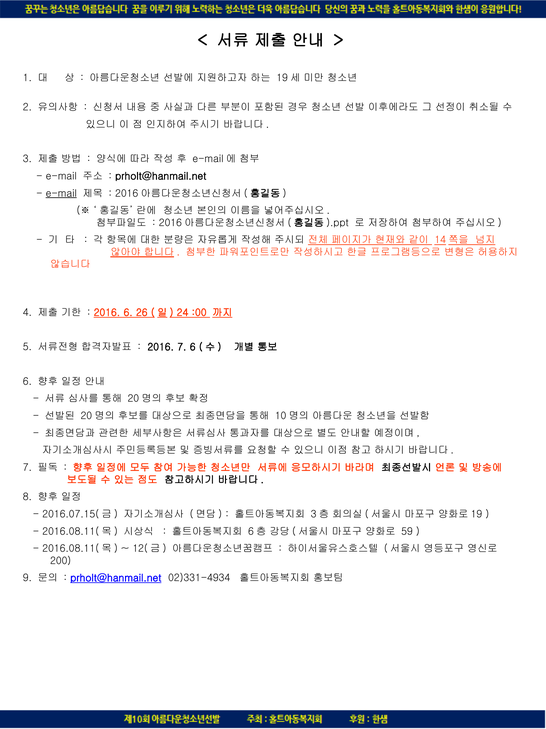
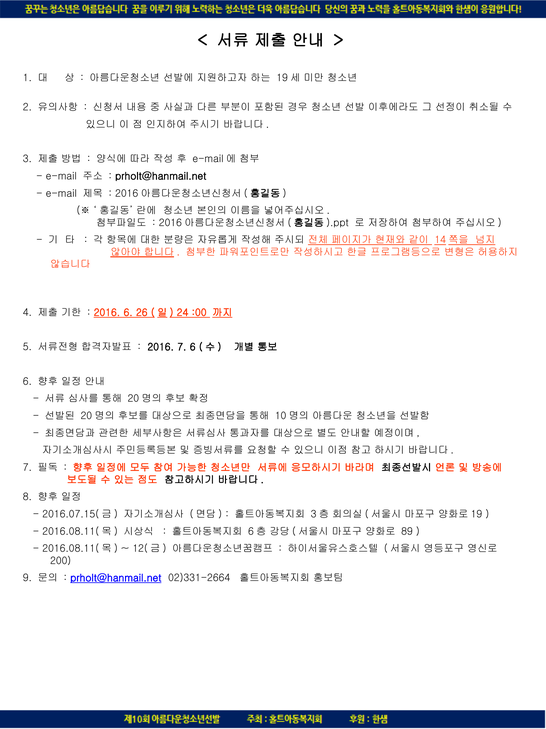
e-mail underline: present -> none (61, 193)
59: 59 -> 89 (407, 531)
02)331-4934: 02)331-4934 -> 02)331-2664 (199, 577)
